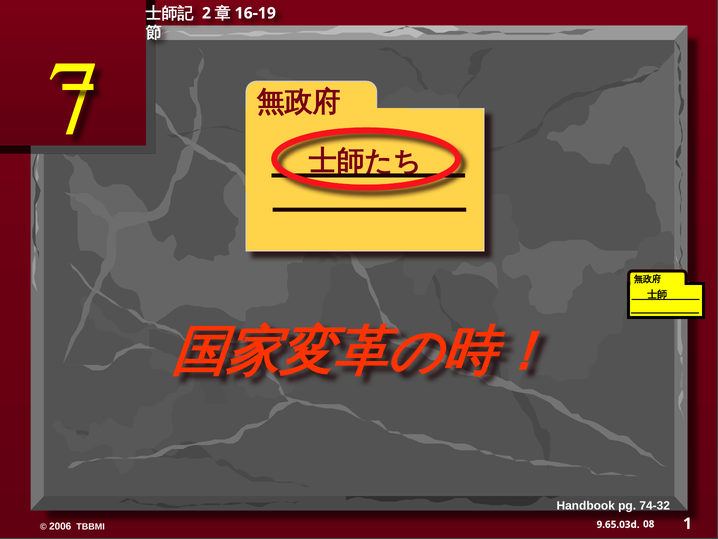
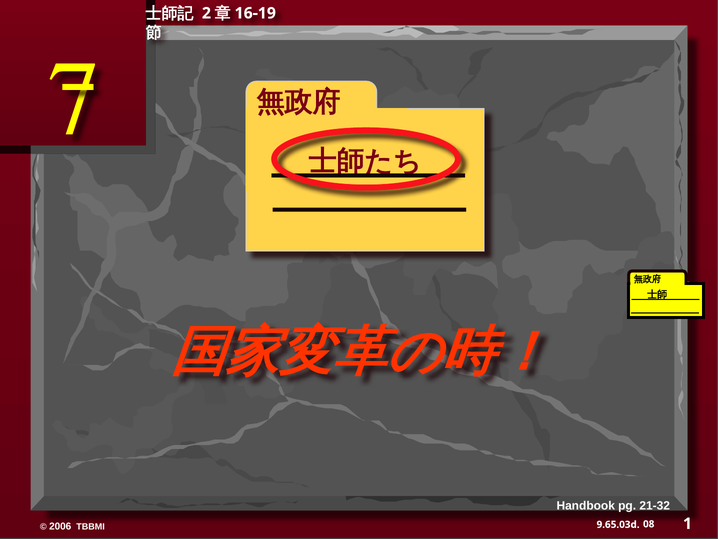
74-32: 74-32 -> 21-32 (655, 505)
